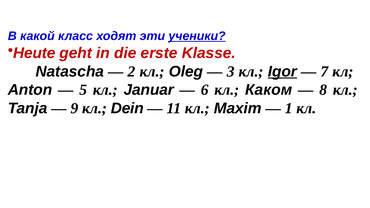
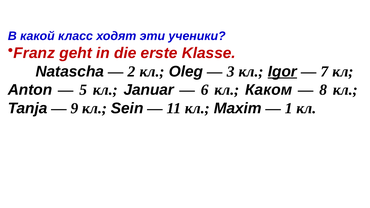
ученики underline: present -> none (197, 36)
Heute: Heute -> Franz (34, 53)
Dein: Dein -> Sein (127, 108)
